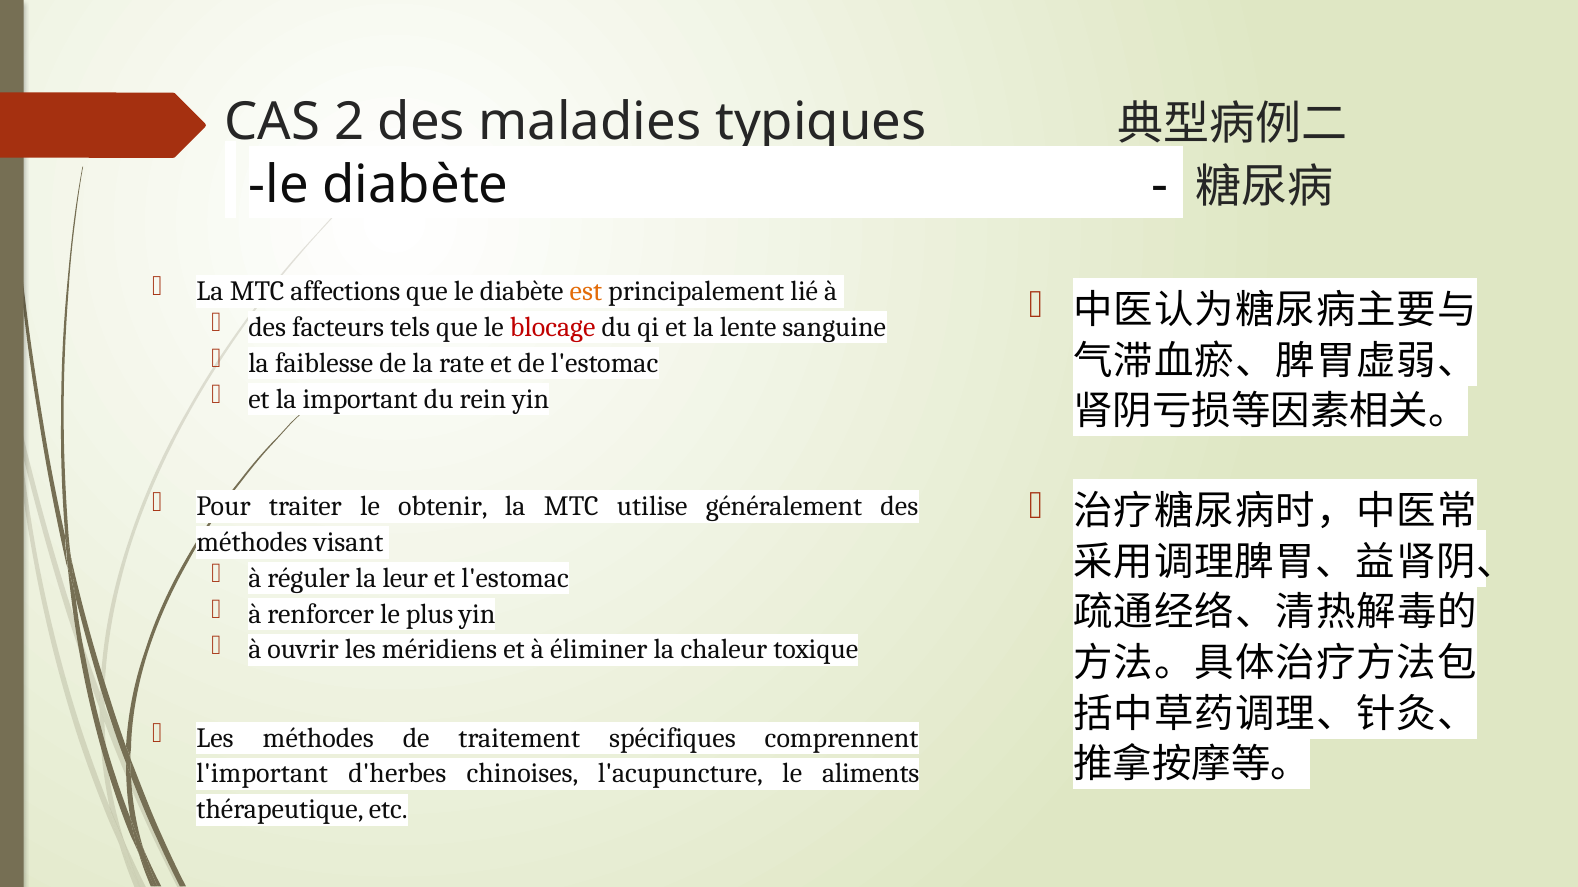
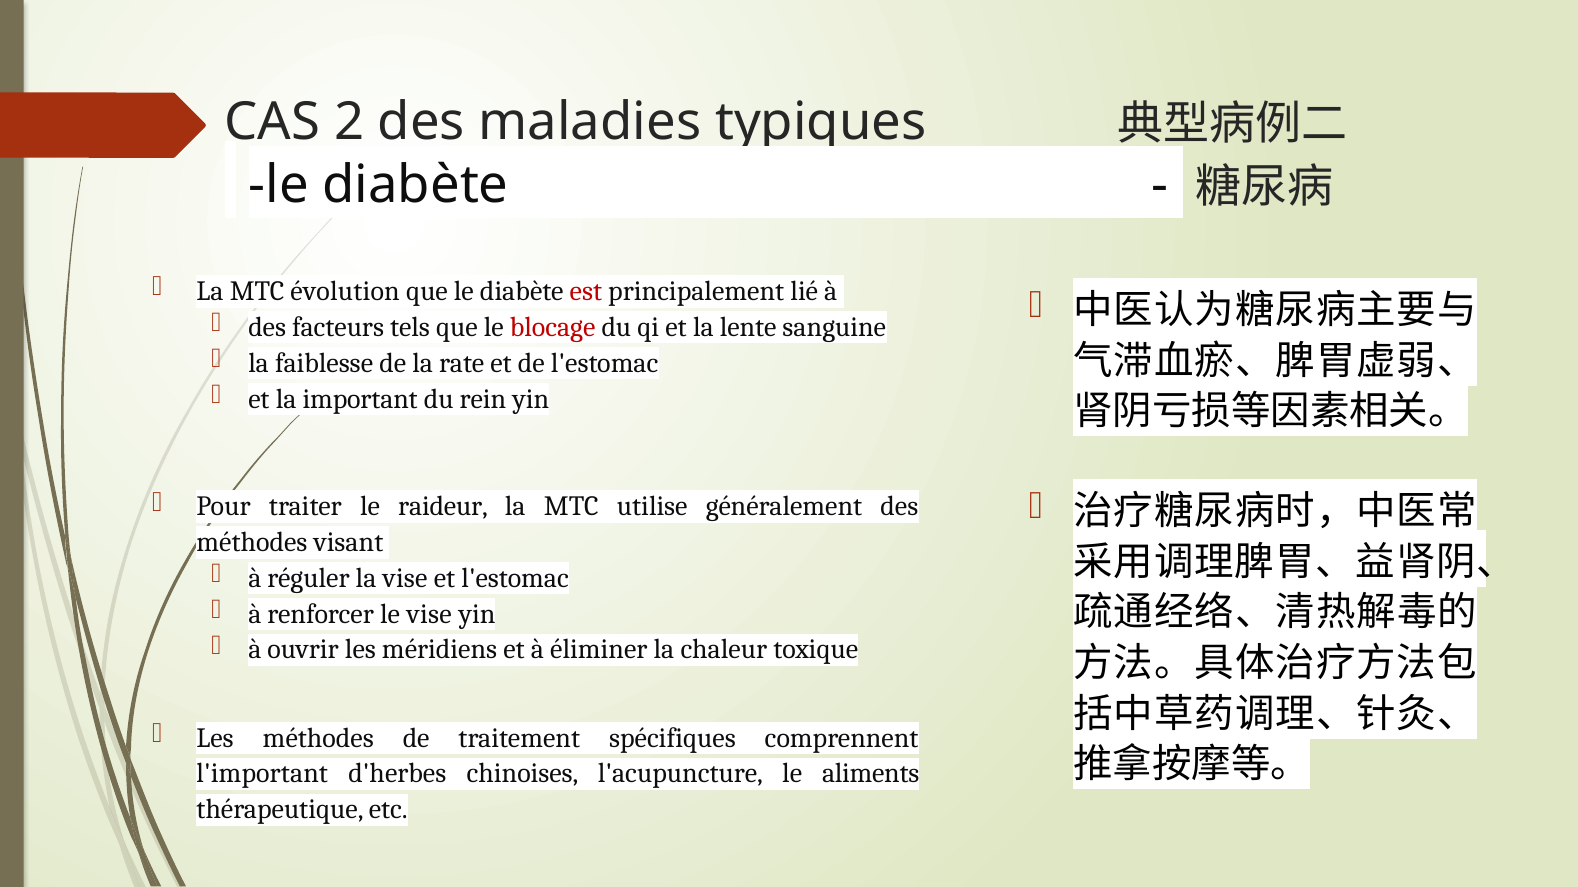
affections: affections -> évolution (345, 291)
est colour: orange -> red (586, 291)
obtenir: obtenir -> raideur (443, 507)
la leur: leur -> vise (405, 578)
le plus: plus -> vise (429, 614)
